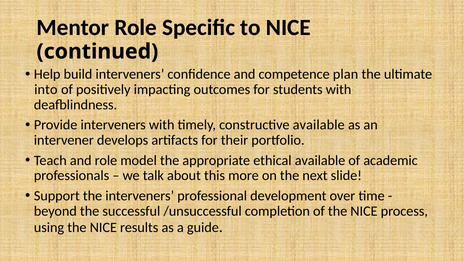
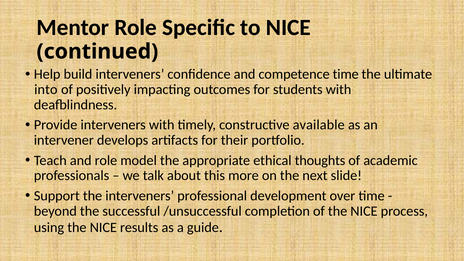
competence plan: plan -> time (346, 74)
ethical available: available -> thoughts (320, 160)
